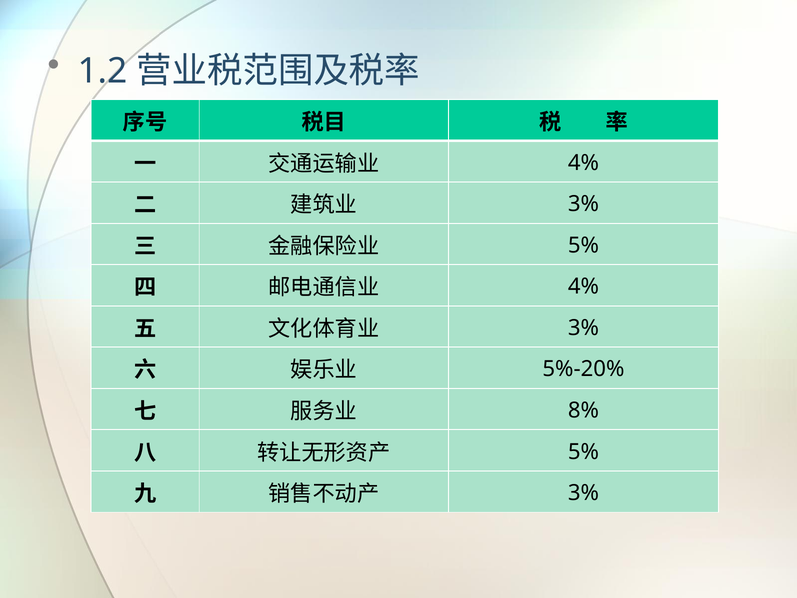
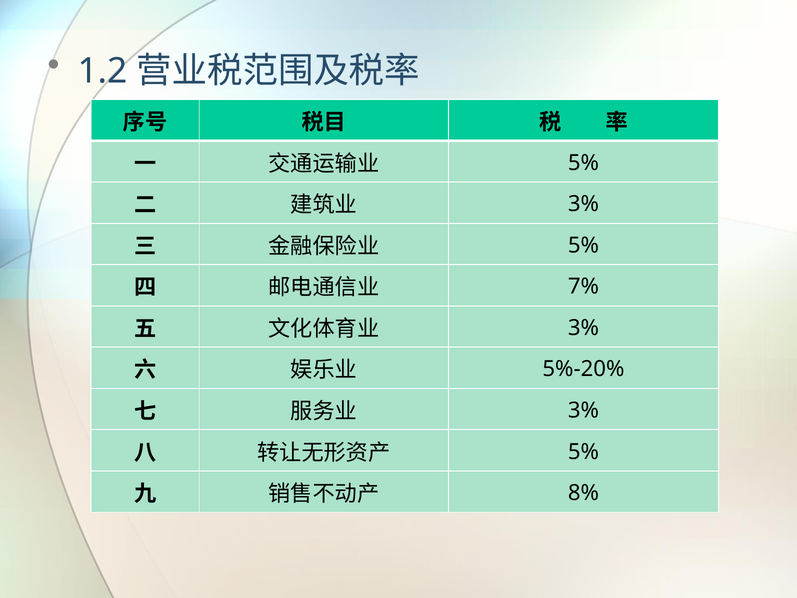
4%: 4% -> 5% (583, 163)
4%: 4% -> 7% (583, 286)
8%: 8% -> 3% (583, 410)
3%: 3% -> 8% (583, 493)
